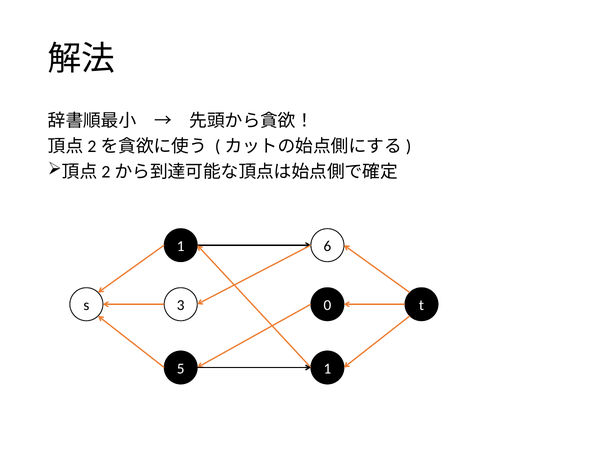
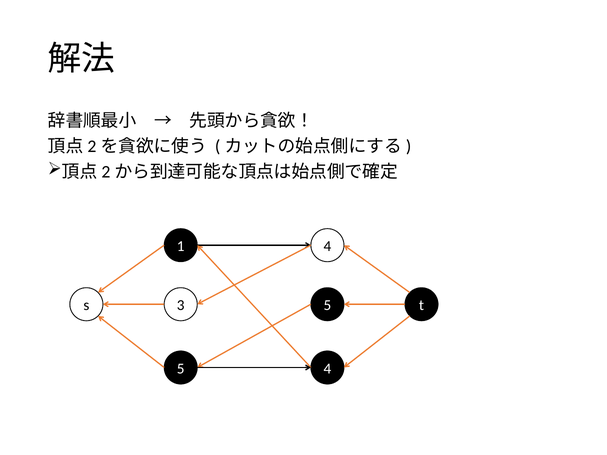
1 6: 6 -> 4 (327, 246)
3 0: 0 -> 5 (327, 305)
5 1: 1 -> 4 (327, 369)
